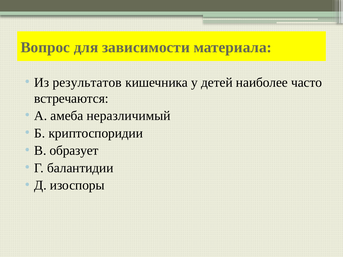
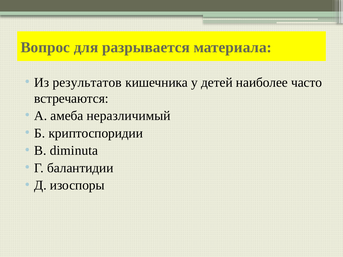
зависимости: зависимости -> разрывается (146, 47)
образует: образует -> diminuta (74, 151)
